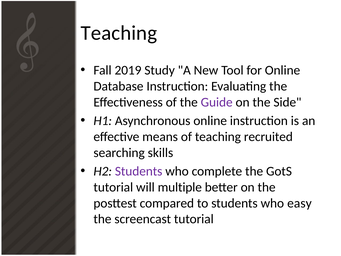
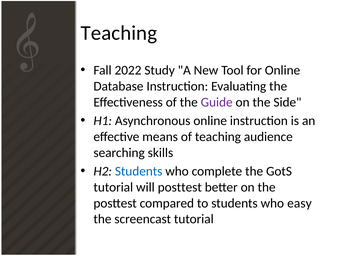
2019: 2019 -> 2022 (128, 70)
recruited: recruited -> audience (268, 137)
Students colour: purple -> blue (139, 171)
will multiple: multiple -> posttest (180, 187)
